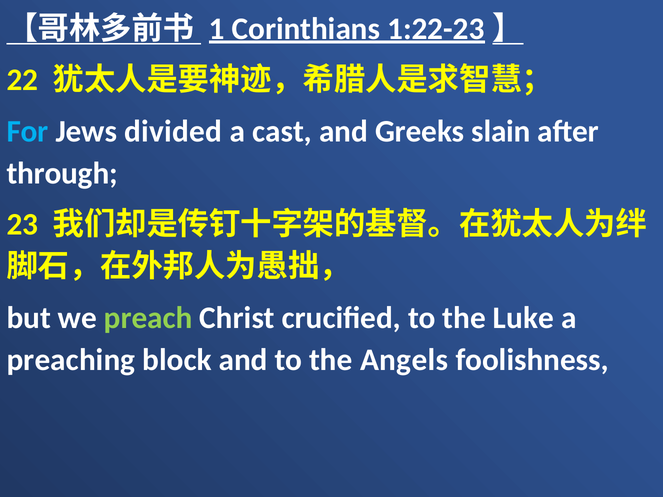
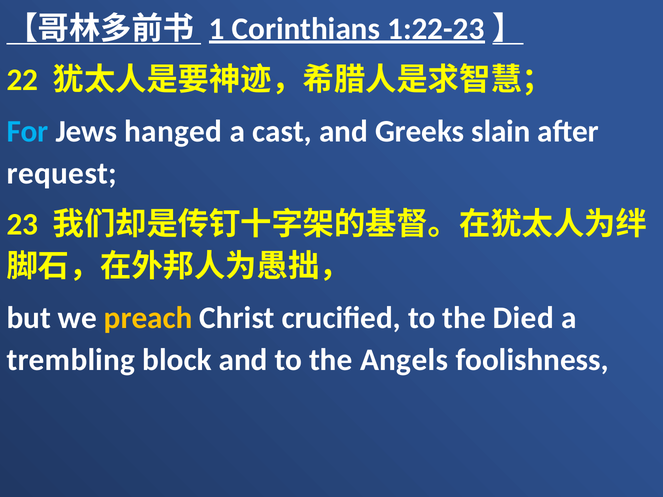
divided: divided -> hanged (173, 131)
through: through -> request (62, 173)
preach colour: light green -> yellow (148, 318)
Luke: Luke -> Died (523, 318)
preaching: preaching -> trembling (71, 360)
